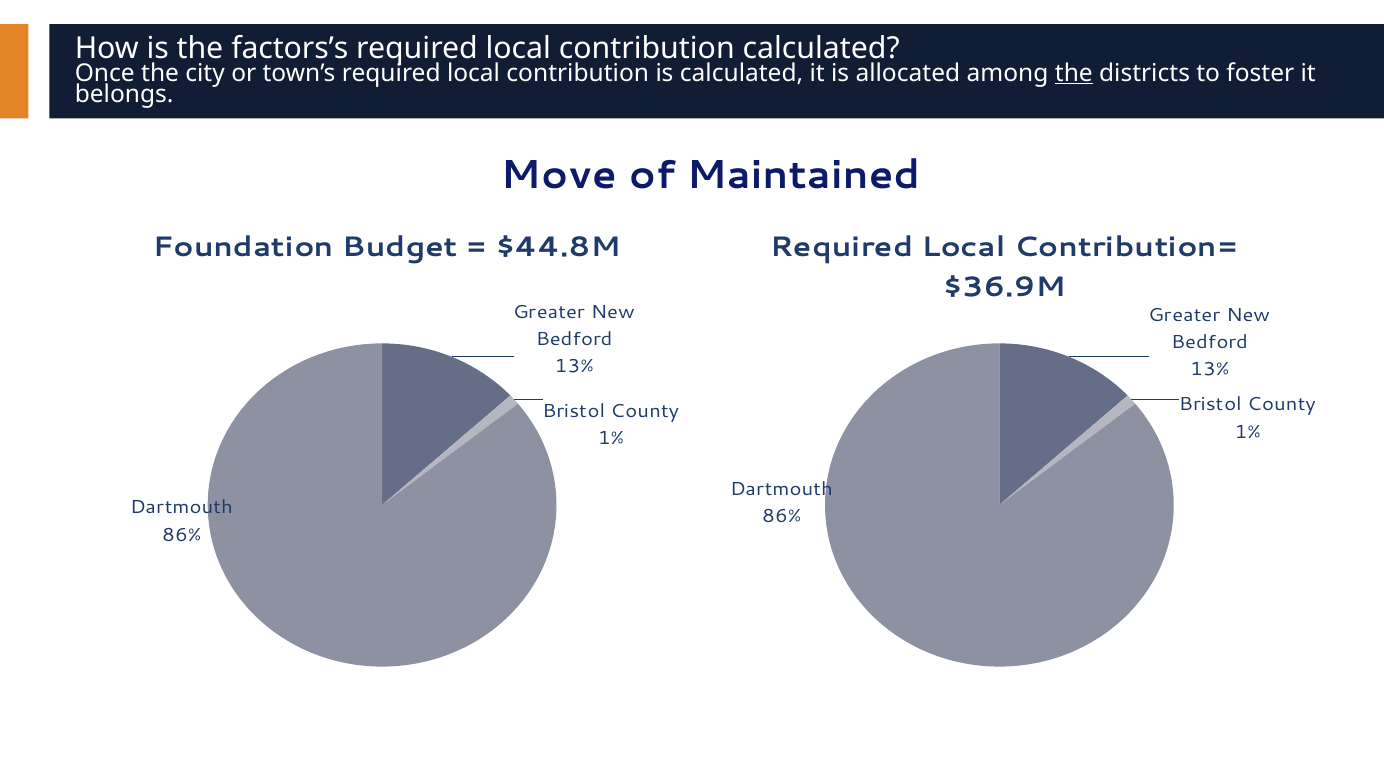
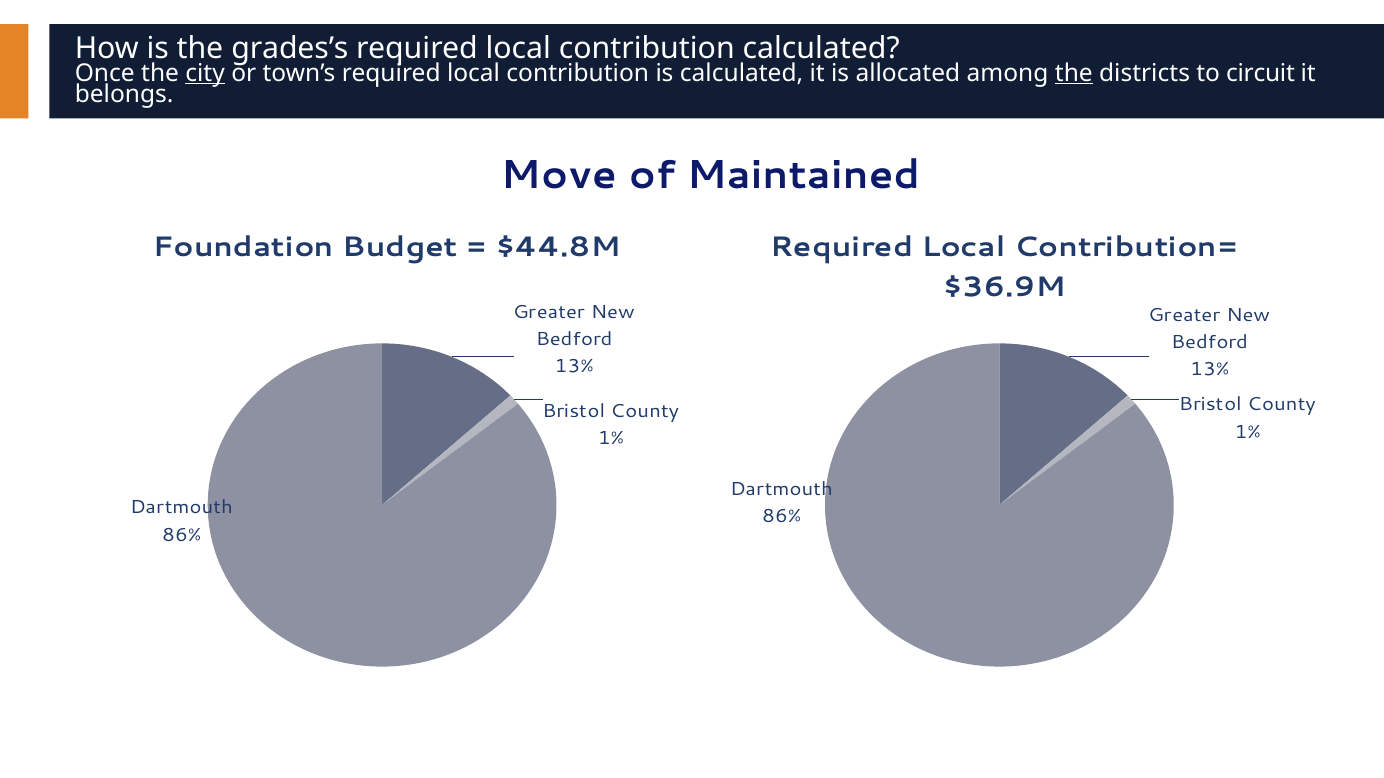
factors’s: factors’s -> grades’s (290, 49)
city underline: none -> present (205, 73)
foster: foster -> circuit (1260, 73)
